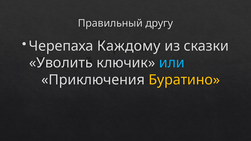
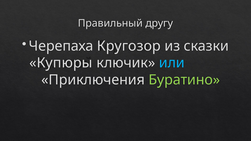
Каждому: Каждому -> Кругозор (129, 46)
Уволить: Уволить -> Купюры (61, 63)
Буратино colour: yellow -> light green (184, 80)
